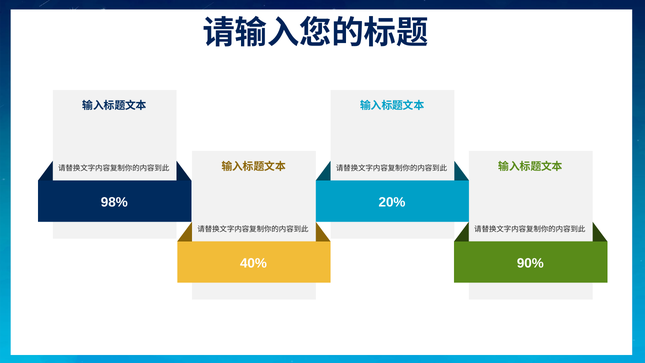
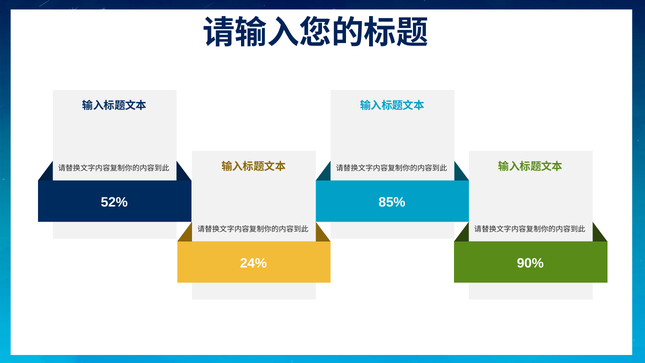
98%: 98% -> 52% (114, 202)
20%: 20% -> 85% (392, 202)
40%: 40% -> 24% (253, 263)
